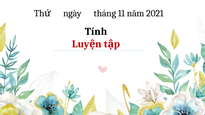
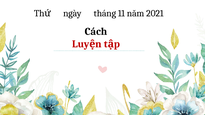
Tính: Tính -> Cách (96, 32)
